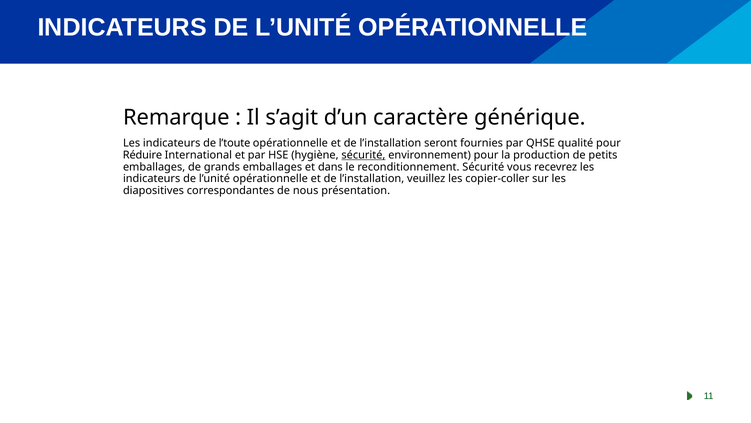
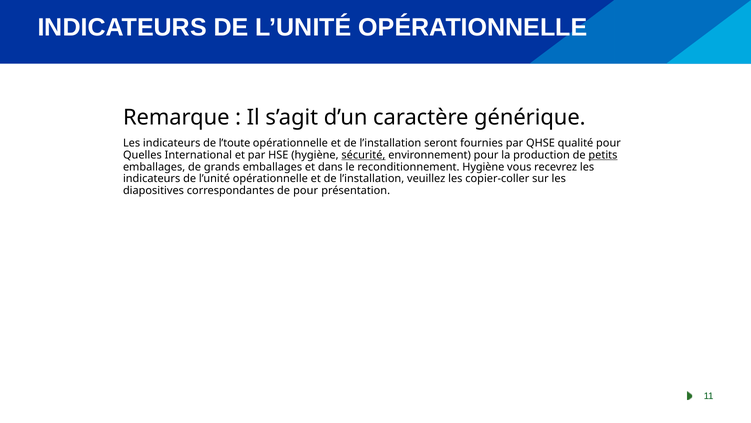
Réduire: Réduire -> Quelles (142, 155)
petits underline: none -> present (603, 155)
reconditionnement Sécurité: Sécurité -> Hygiène (483, 167)
de nous: nous -> pour (306, 190)
